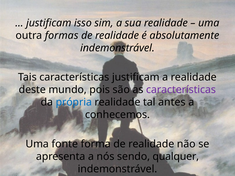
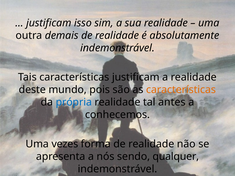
formas: formas -> demais (62, 35)
características colour: purple -> orange (181, 90)
fonte: fonte -> vezes (65, 144)
